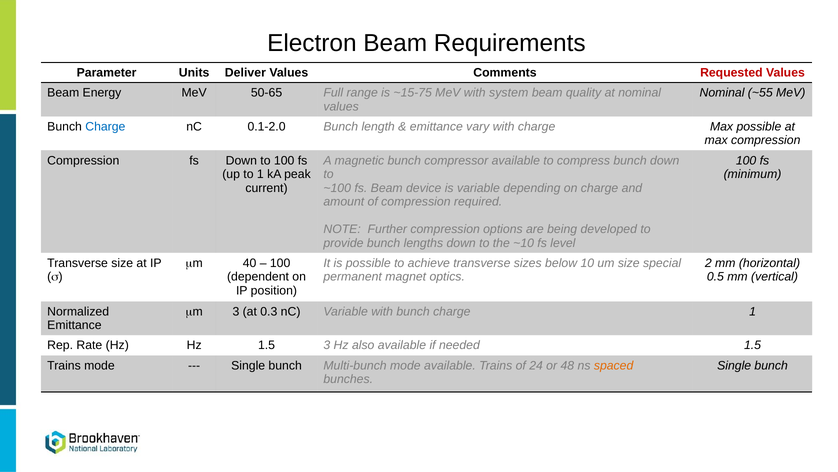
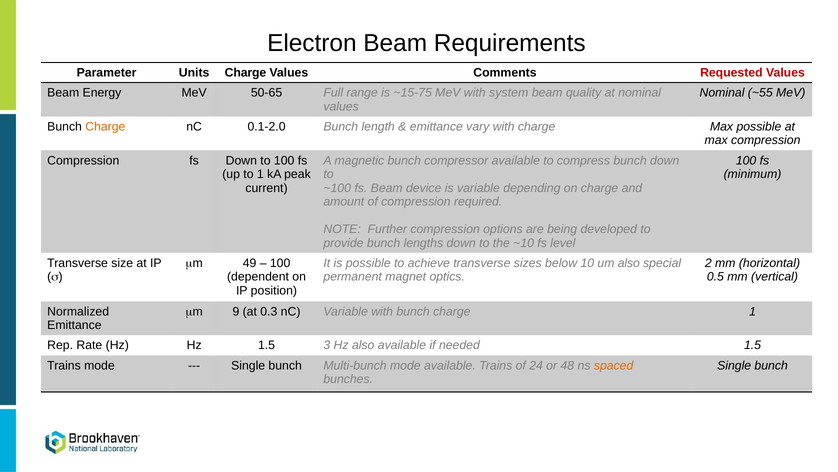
Units Deliver: Deliver -> Charge (245, 73)
Charge colour: blue -> orange (105, 126)
40: 40 -> 49 (250, 263)
um size: size -> also (629, 263)
mm 3: 3 -> 9 (236, 311)
